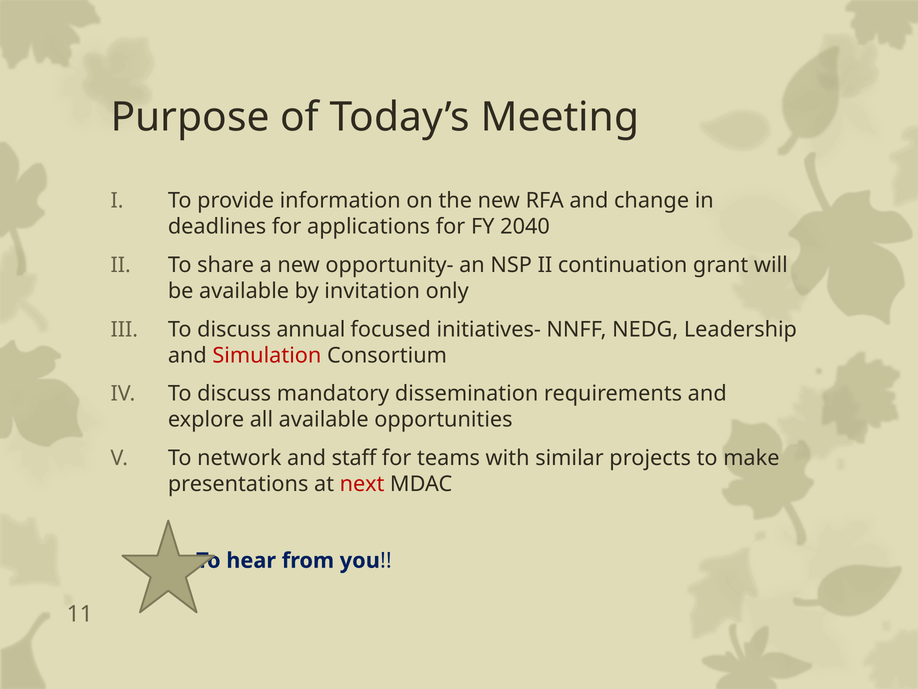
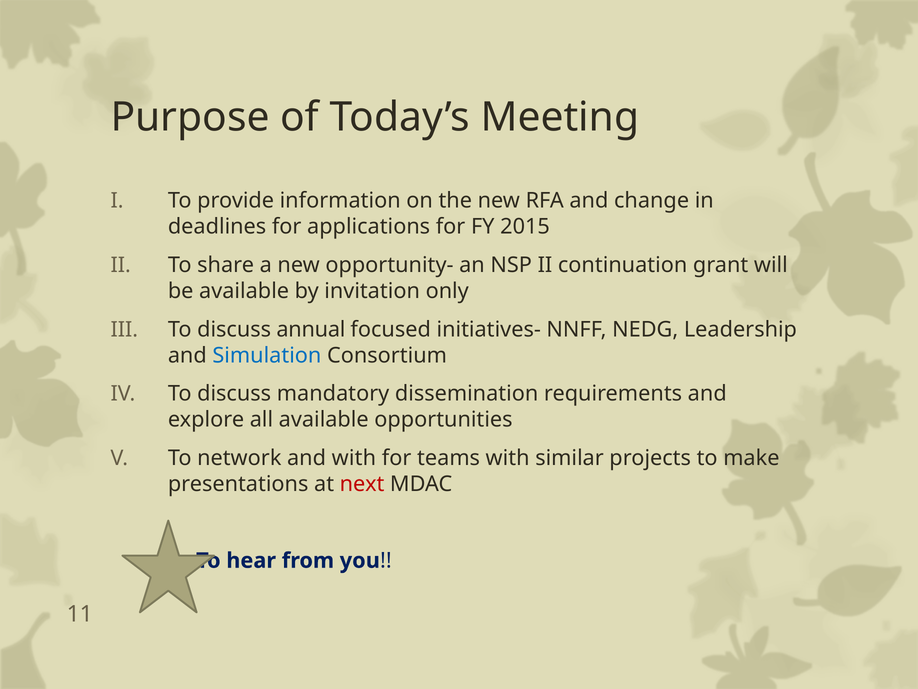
2040: 2040 -> 2015 (525, 227)
Simulation colour: red -> blue (267, 355)
and staff: staff -> with (354, 458)
